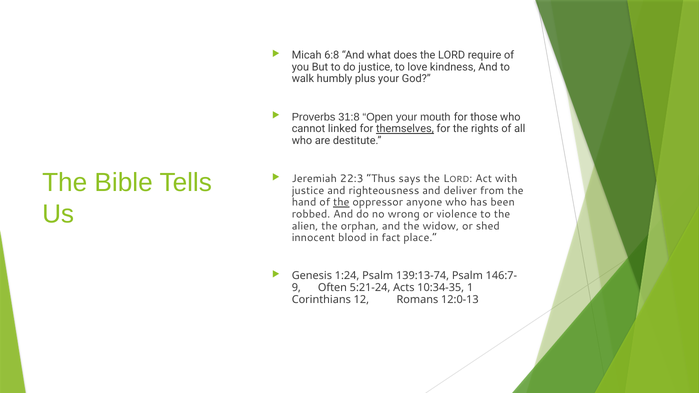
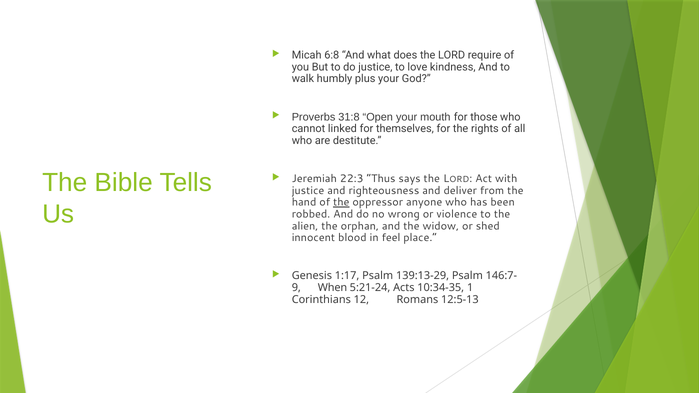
themselves underline: present -> none (405, 129)
fact: fact -> feel (391, 238)
1:24: 1:24 -> 1:17 (347, 276)
139:13-74: 139:13-74 -> 139:13-29 (423, 276)
Often: Often -> When (333, 288)
12:0-13: 12:0-13 -> 12:5-13 (460, 300)
